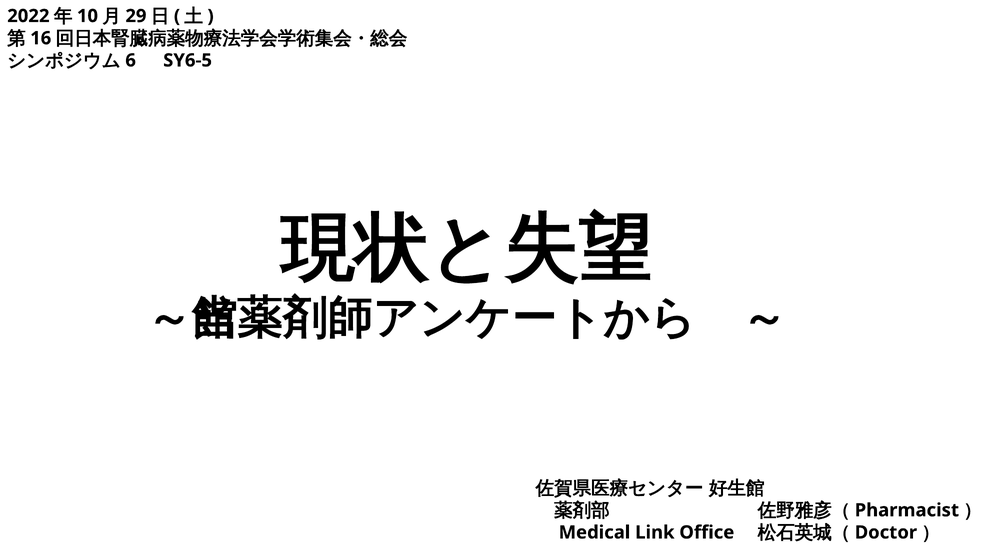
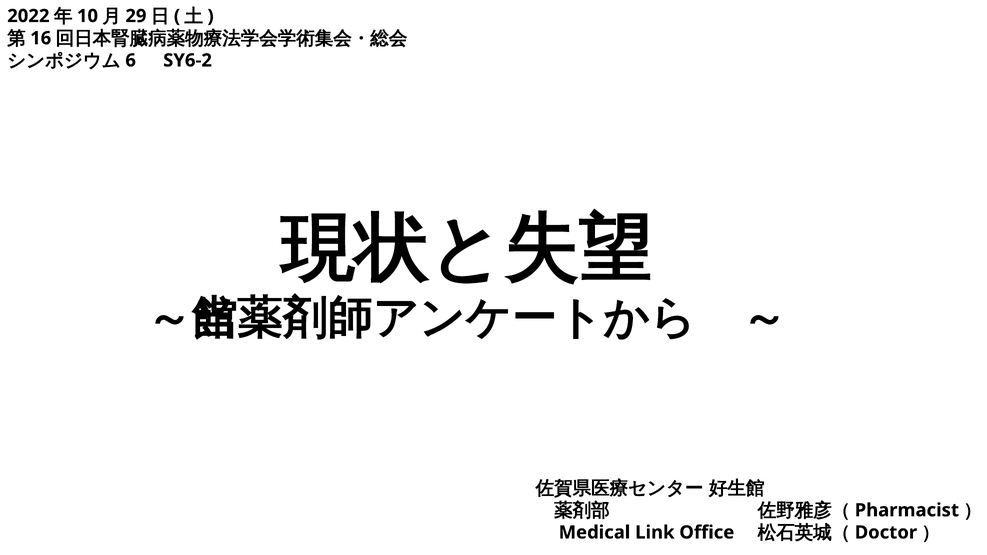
SY6-5: SY6-5 -> SY6-2 (188, 60)
